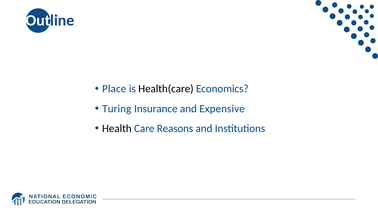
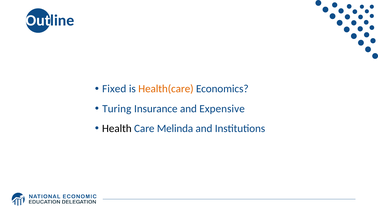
Place: Place -> Fixed (114, 89)
Health(care colour: black -> orange (166, 89)
Reasons: Reasons -> Melinda (175, 128)
